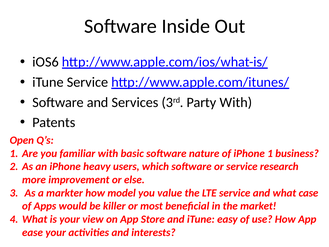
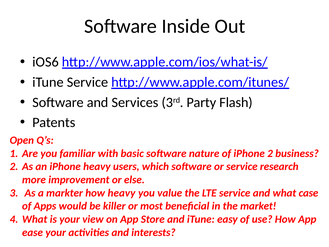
Party With: With -> Flash (236, 102)
iPhone 1: 1 -> 2 (270, 153)
how model: model -> heavy (122, 193)
